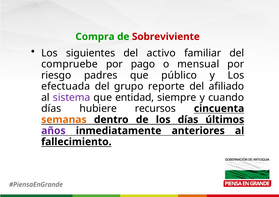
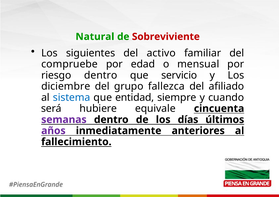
Compra: Compra -> Natural (95, 37)
pago: pago -> edad (143, 64)
riesgo padres: padres -> dentro (101, 75)
público: público -> servicio (179, 75)
efectuada: efectuada -> diciembre (66, 86)
reporte: reporte -> fallezca (166, 86)
sistema colour: purple -> blue (72, 98)
días: días -> será (51, 109)
recursos: recursos -> equivale (155, 109)
semanas colour: orange -> purple (64, 120)
